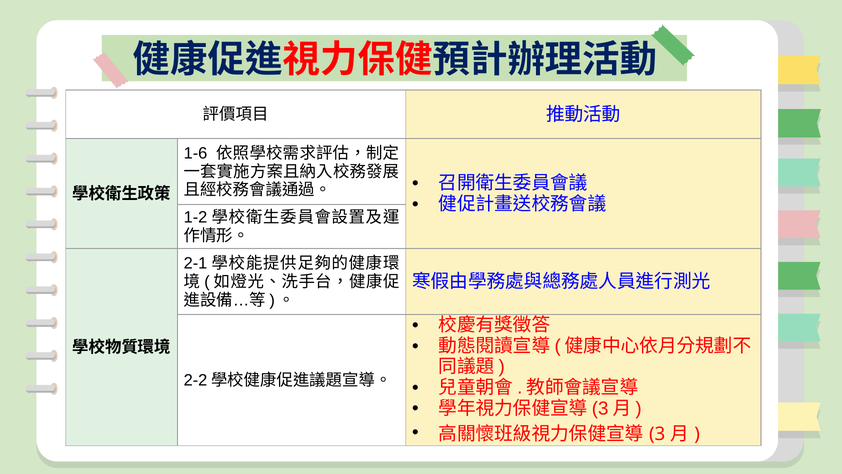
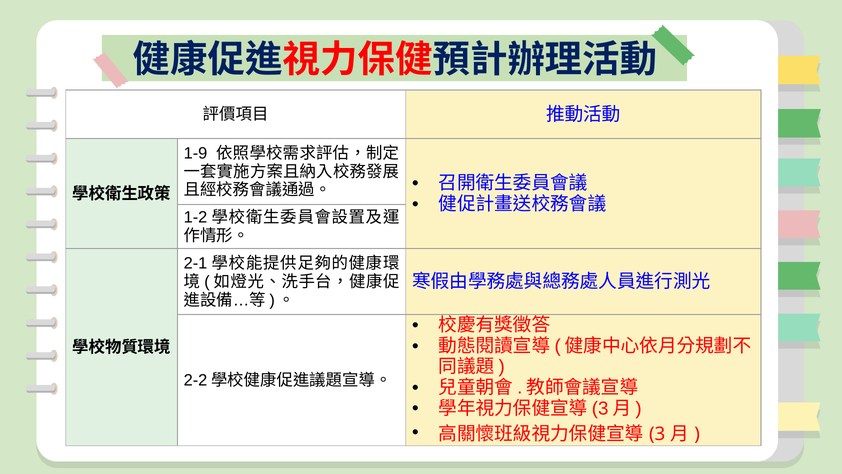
1-6: 1-6 -> 1-9 (196, 153)
